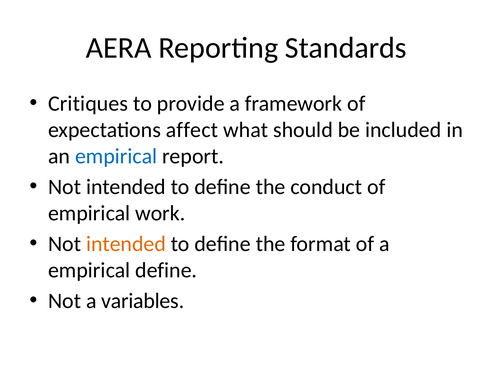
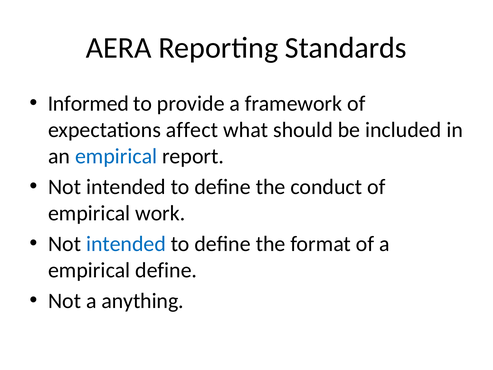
Critiques: Critiques -> Informed (88, 103)
intended colour: orange -> blue (126, 244)
variables: variables -> anything (143, 301)
